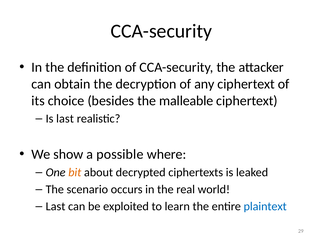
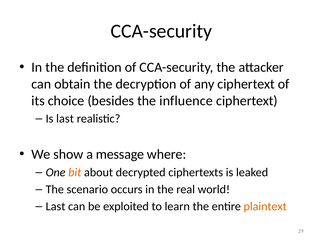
malleable: malleable -> influence (186, 101)
possible: possible -> message (120, 155)
plaintext colour: blue -> orange (265, 207)
